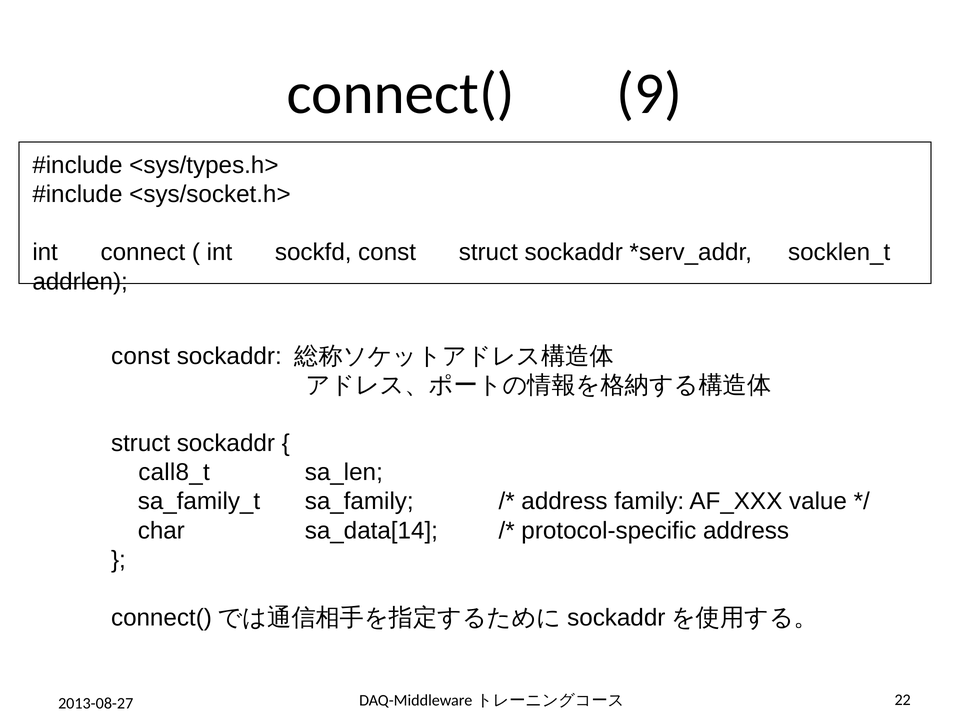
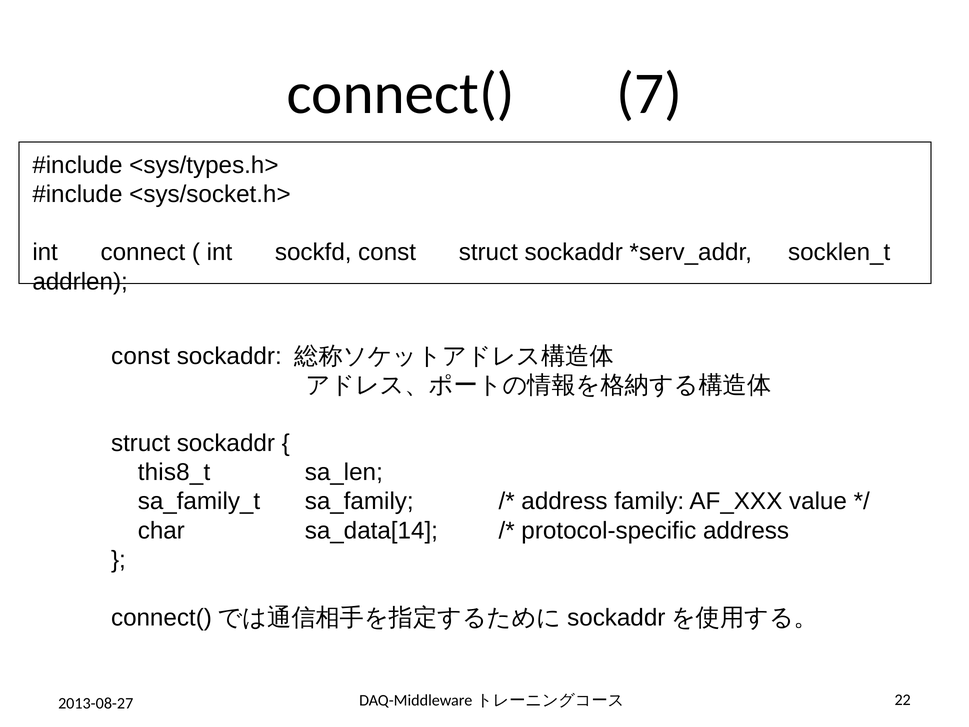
9: 9 -> 7 (649, 94)
call8_t: call8_t -> this8_t (174, 472)
